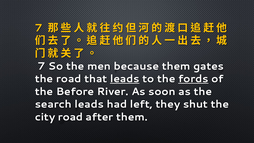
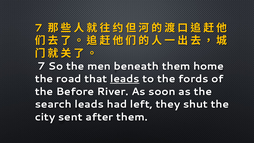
because: because -> beneath (136, 66)
gates: gates -> home (209, 66)
fords underline: present -> none (193, 79)
city road: road -> sent (70, 117)
